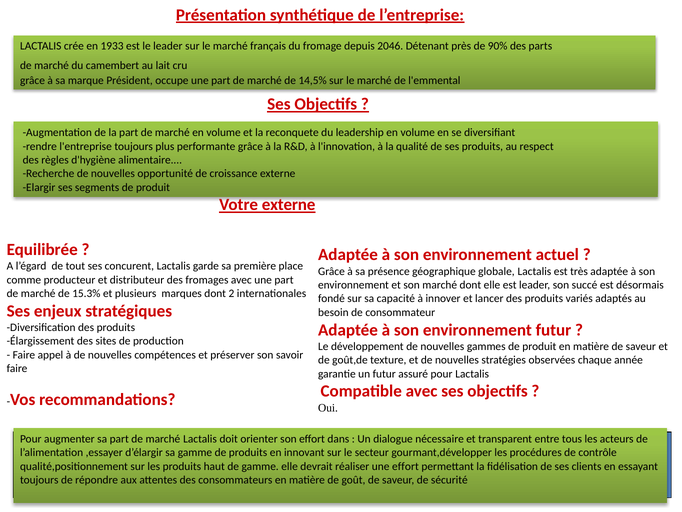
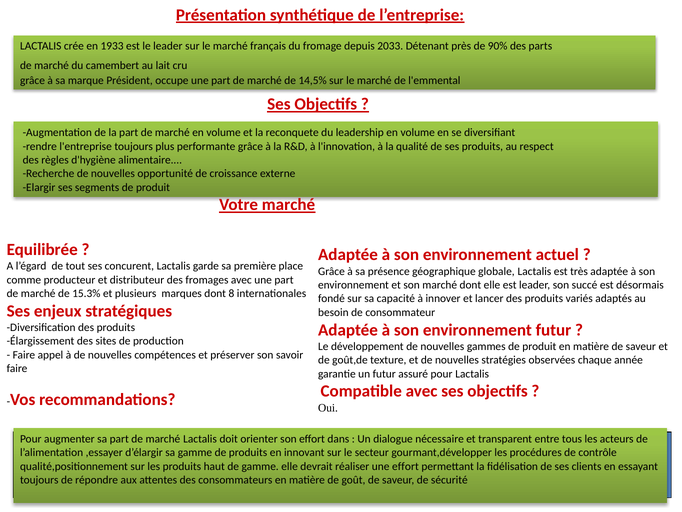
2046: 2046 -> 2033 (390, 46)
Votre externe: externe -> marché (288, 205)
2: 2 -> 8 (231, 293)
